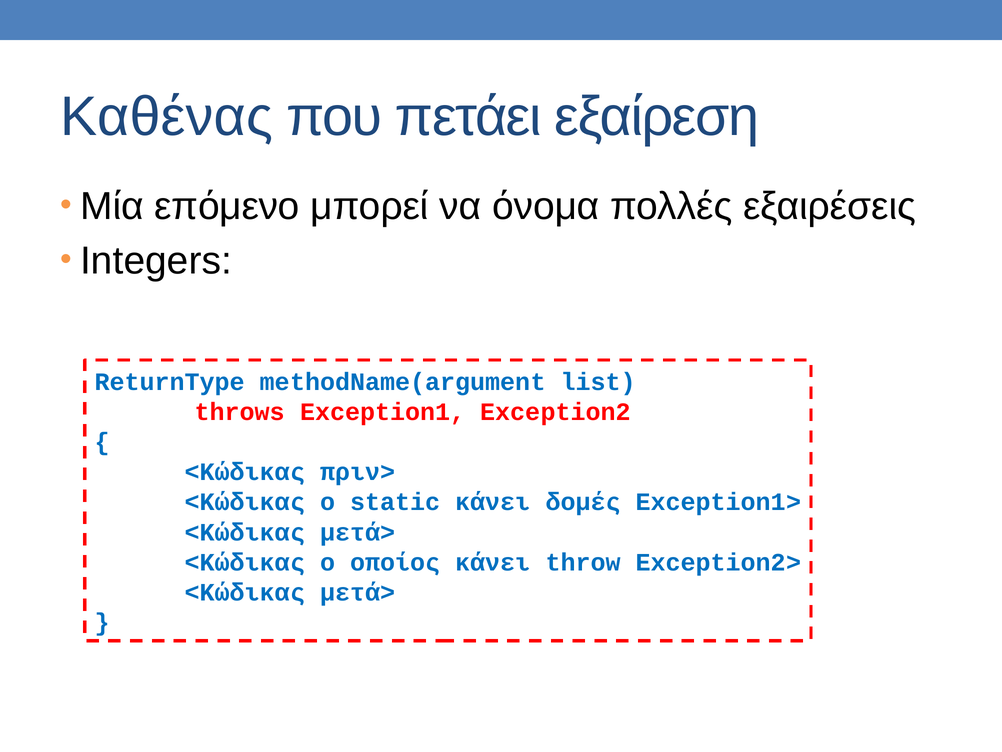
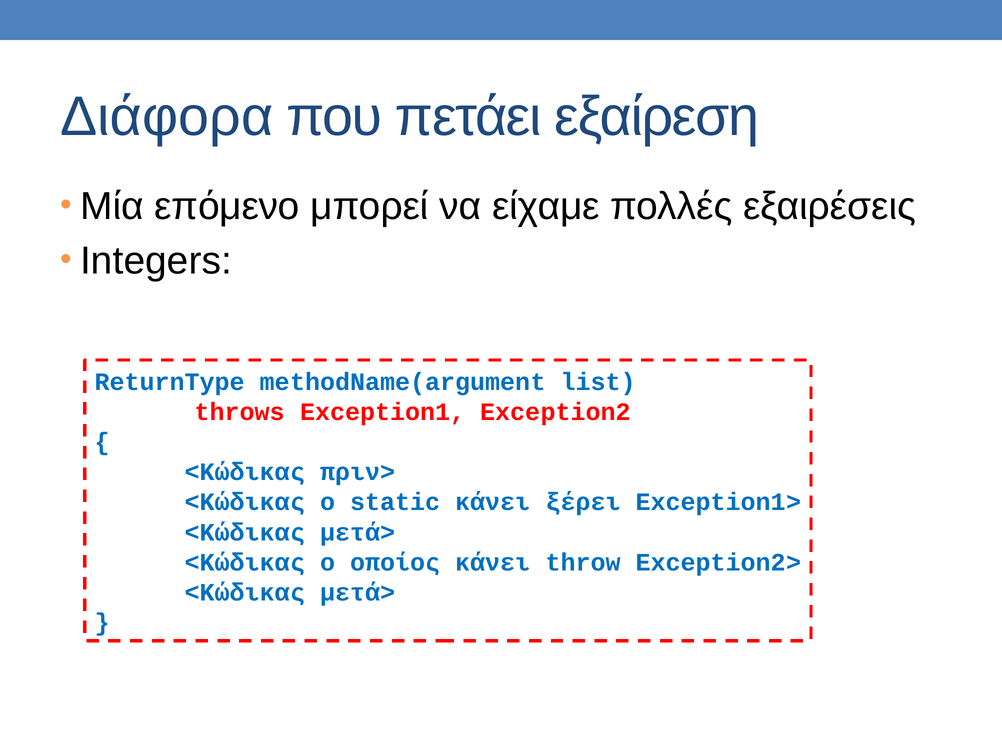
Καθένας: Καθένας -> Διάφορα (167, 117)
όνομα: όνομα -> είχαμε (546, 206)
δομές: δομές -> ξέρει (583, 502)
